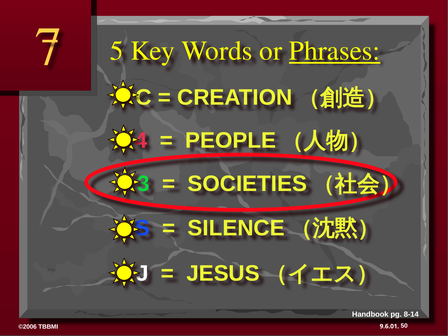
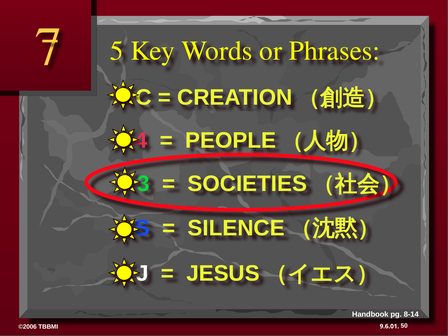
Phrases underline: present -> none (335, 51)
